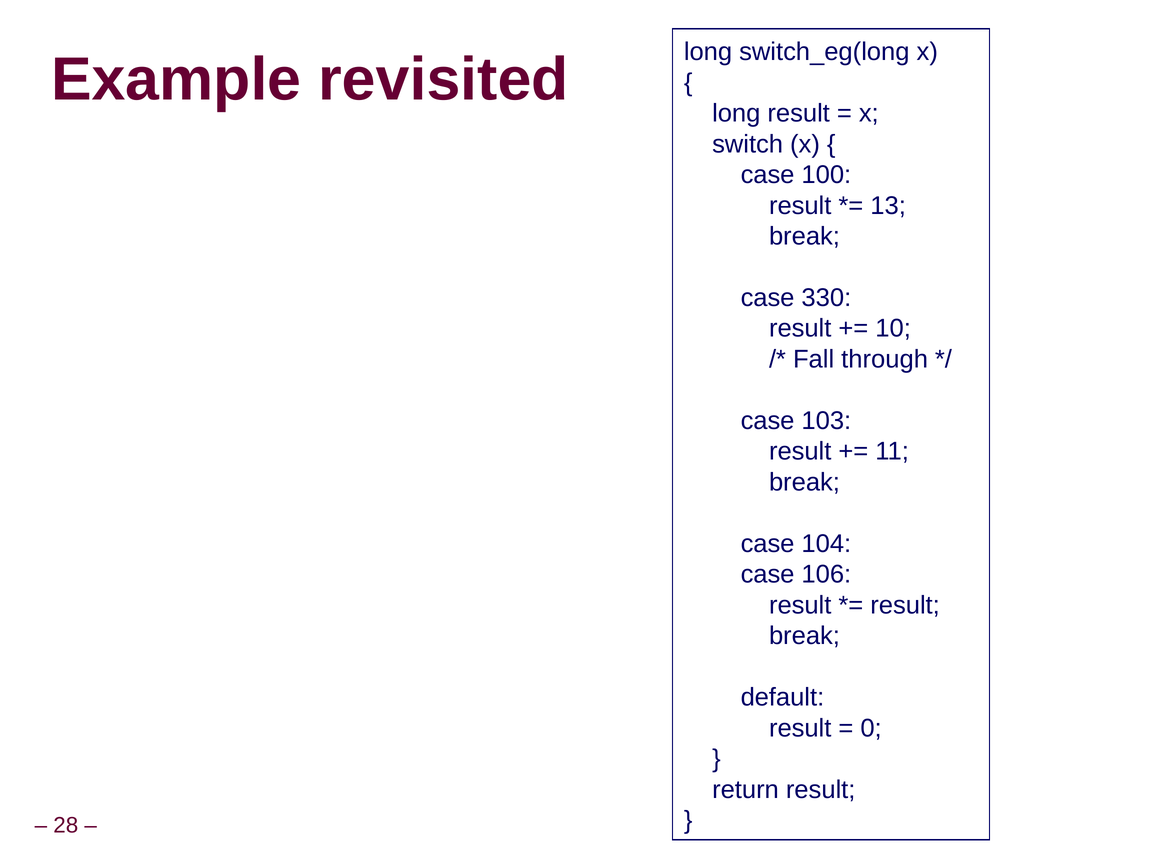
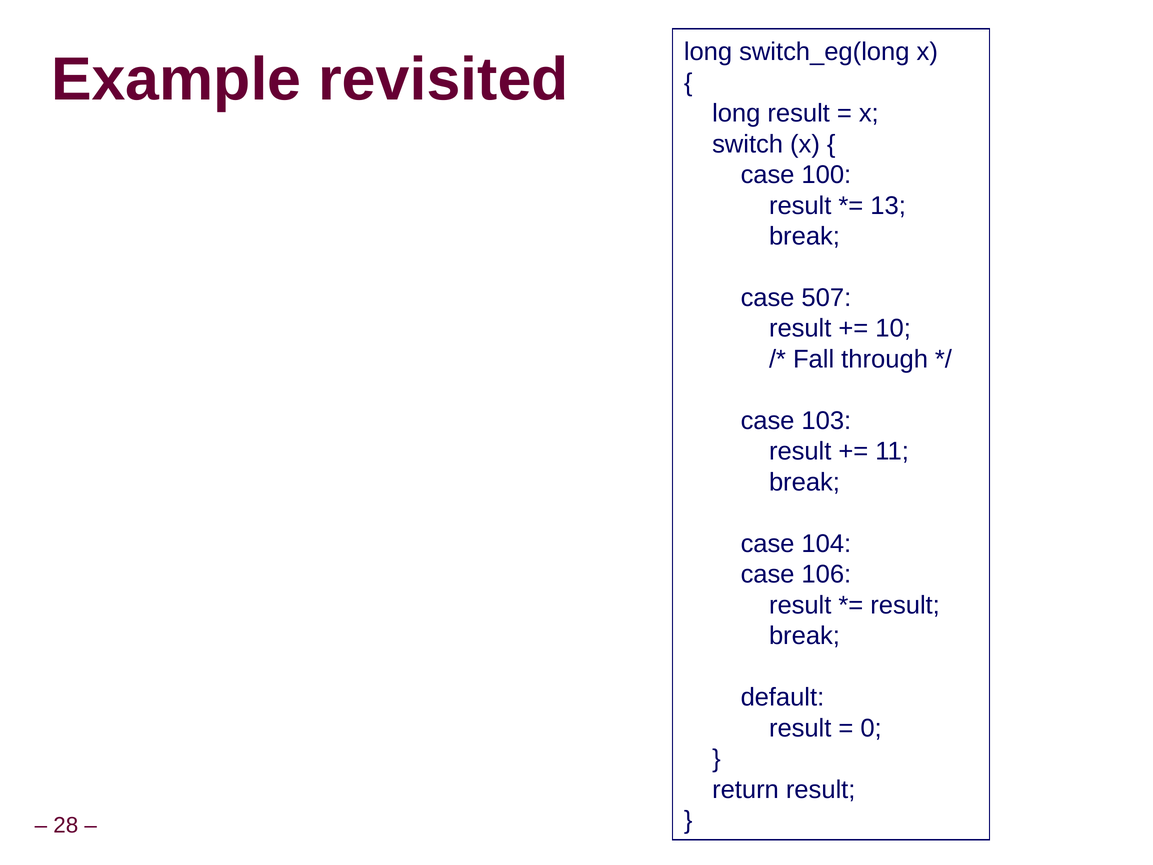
330: 330 -> 507 (826, 298)
